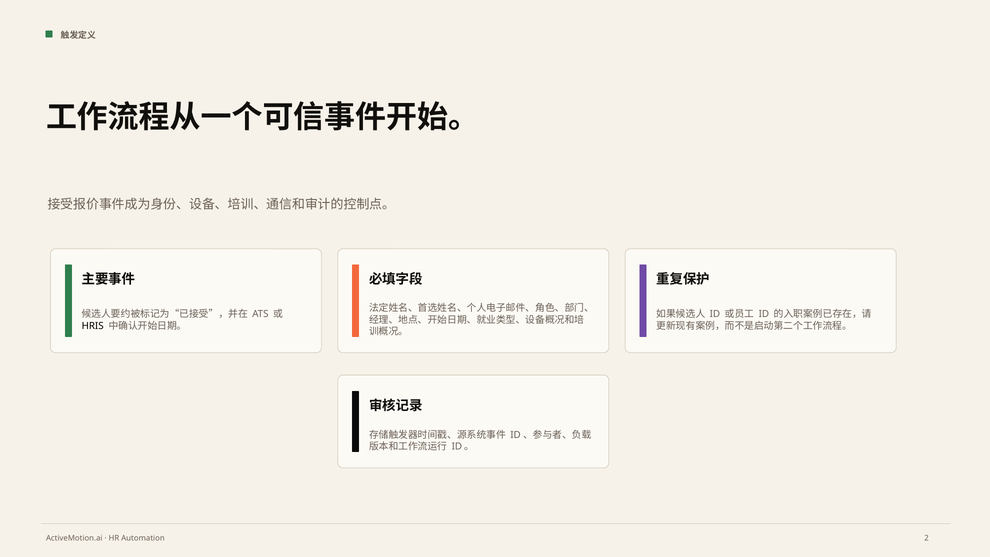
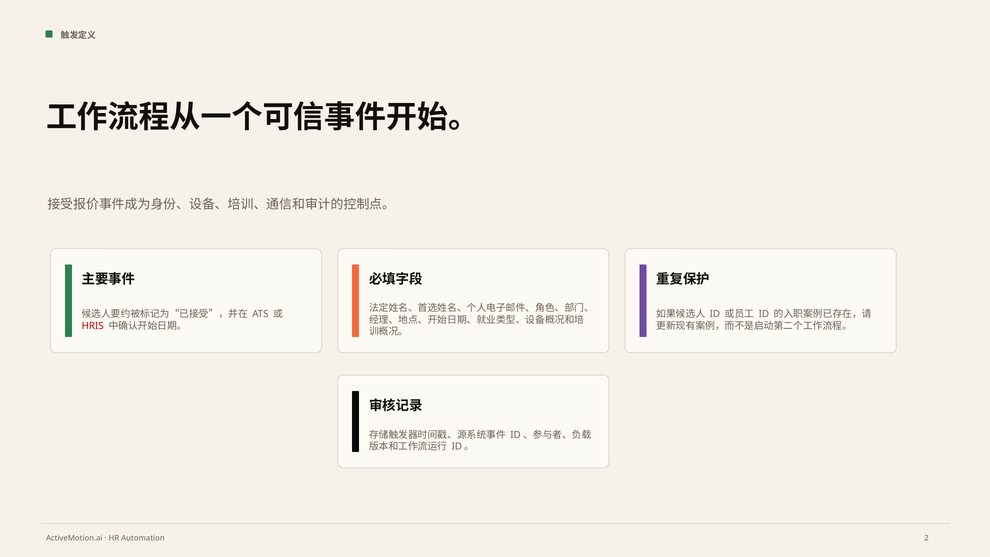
HRIS colour: black -> red (93, 326)
